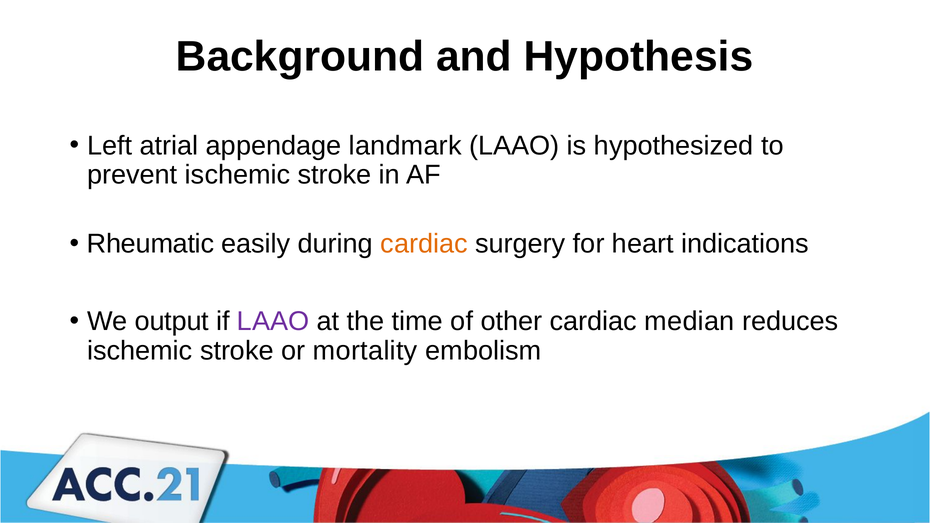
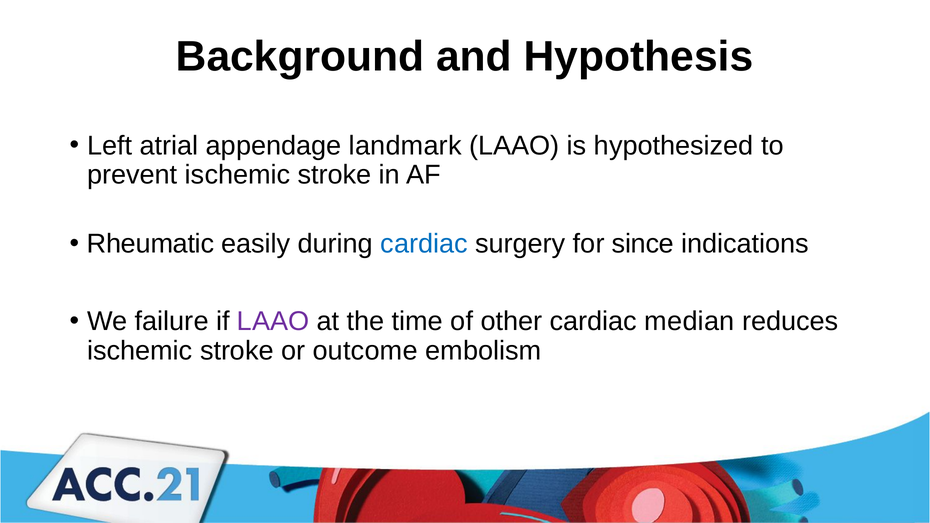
cardiac colour: orange -> blue (424, 244)
heart: heart -> since (643, 244)
output: output -> failure (172, 322)
mortality: mortality -> outcome (365, 351)
